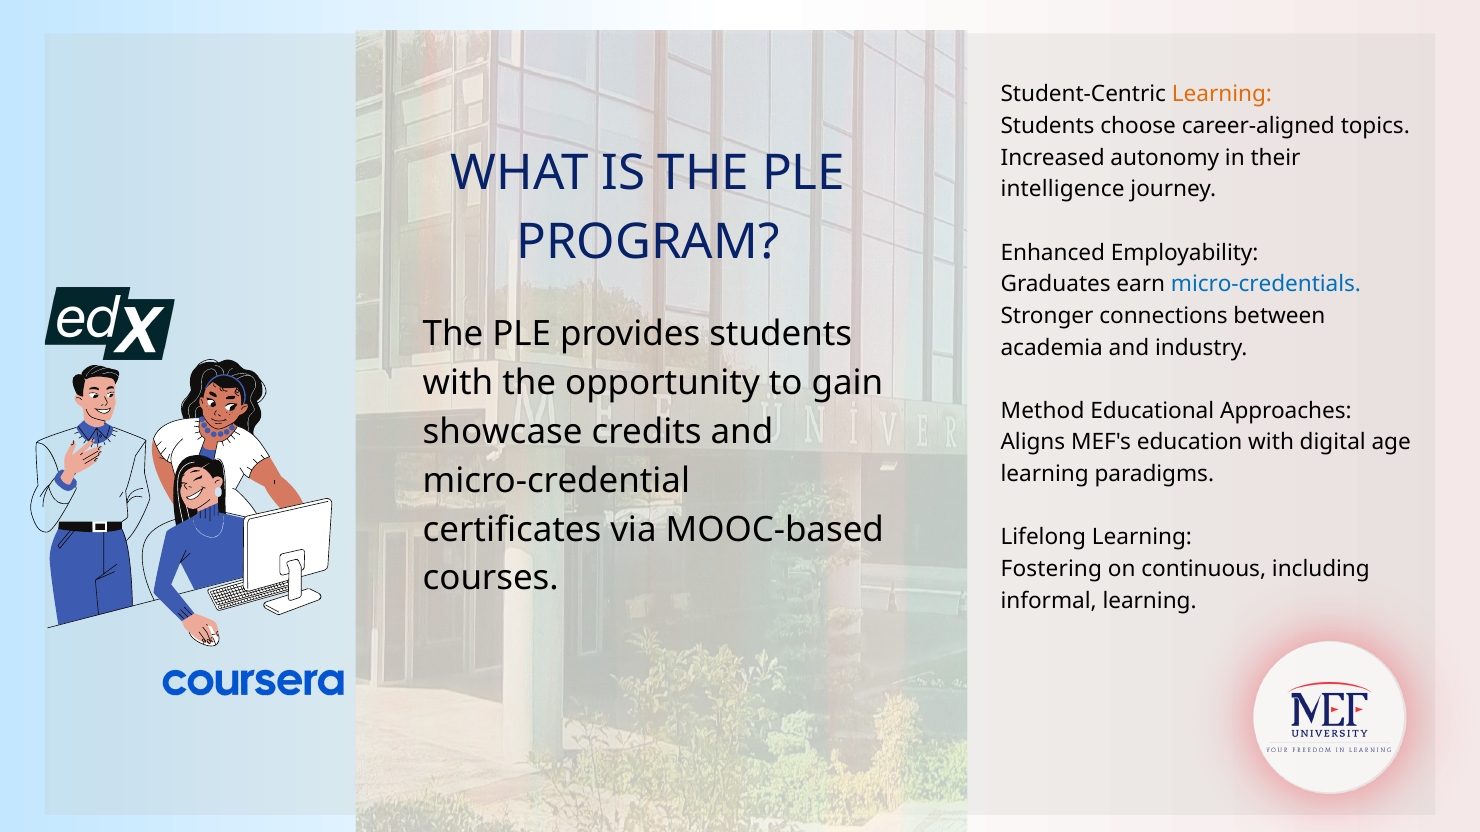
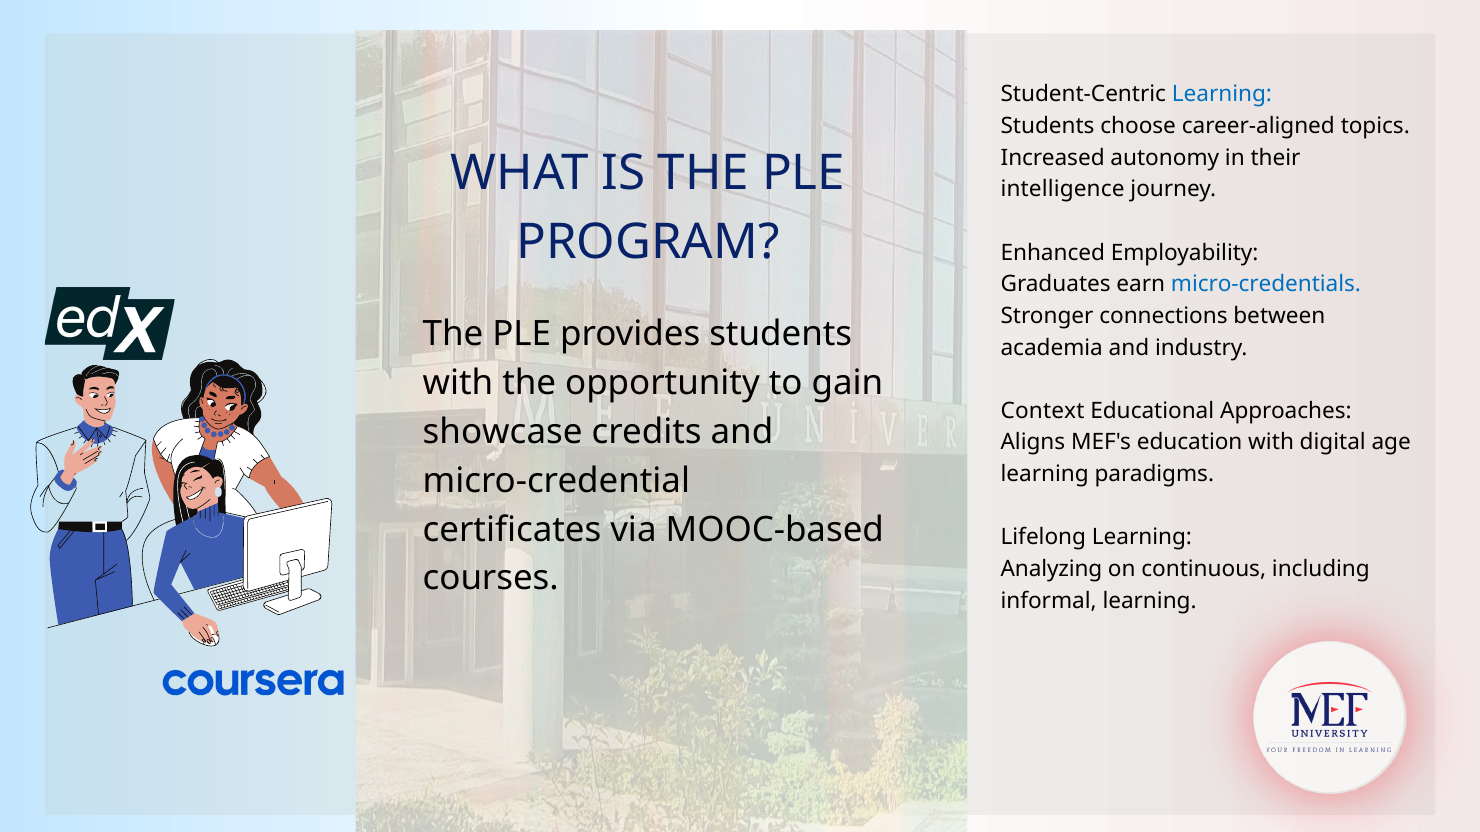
Learning colour: orange -> blue (1222, 94)
Method: Method -> Context (1043, 411)
Fostering: Fostering -> Analyzing (1051, 569)
